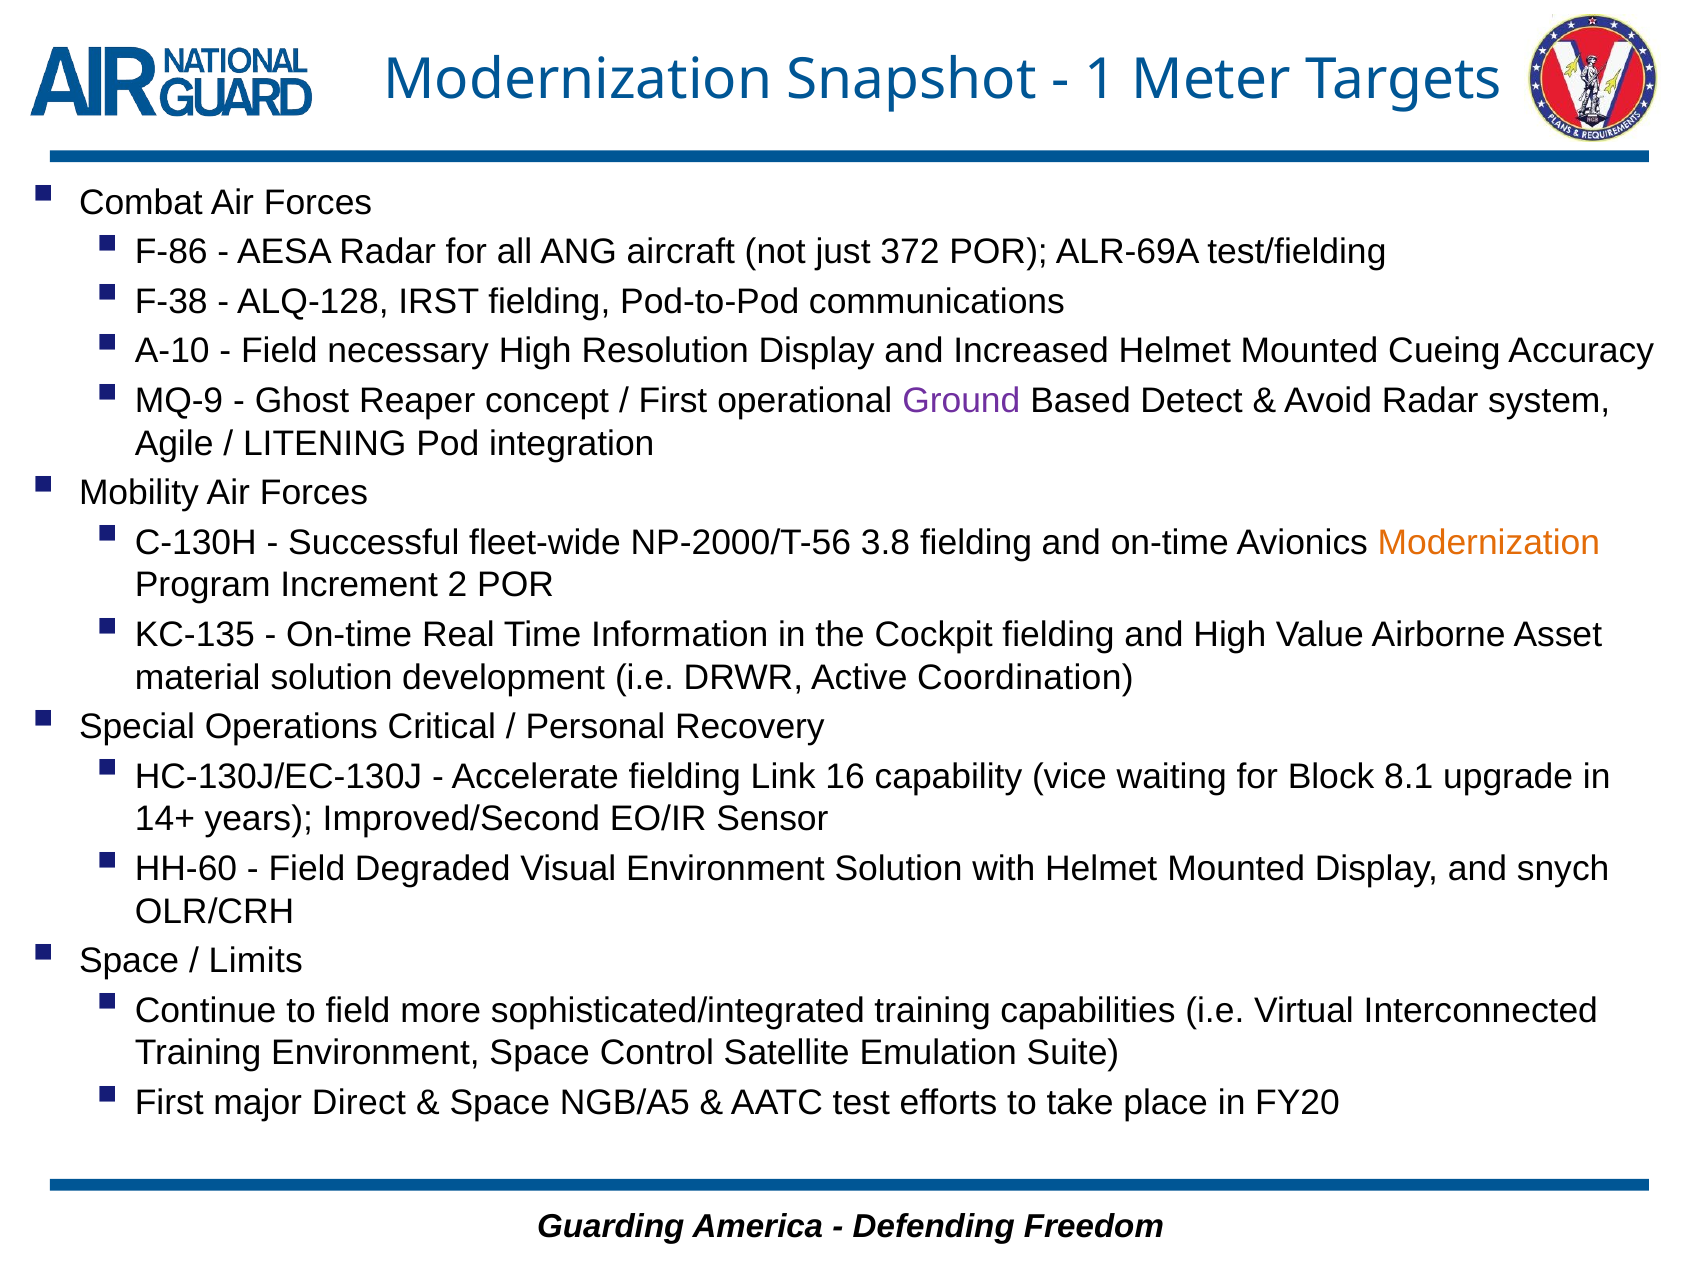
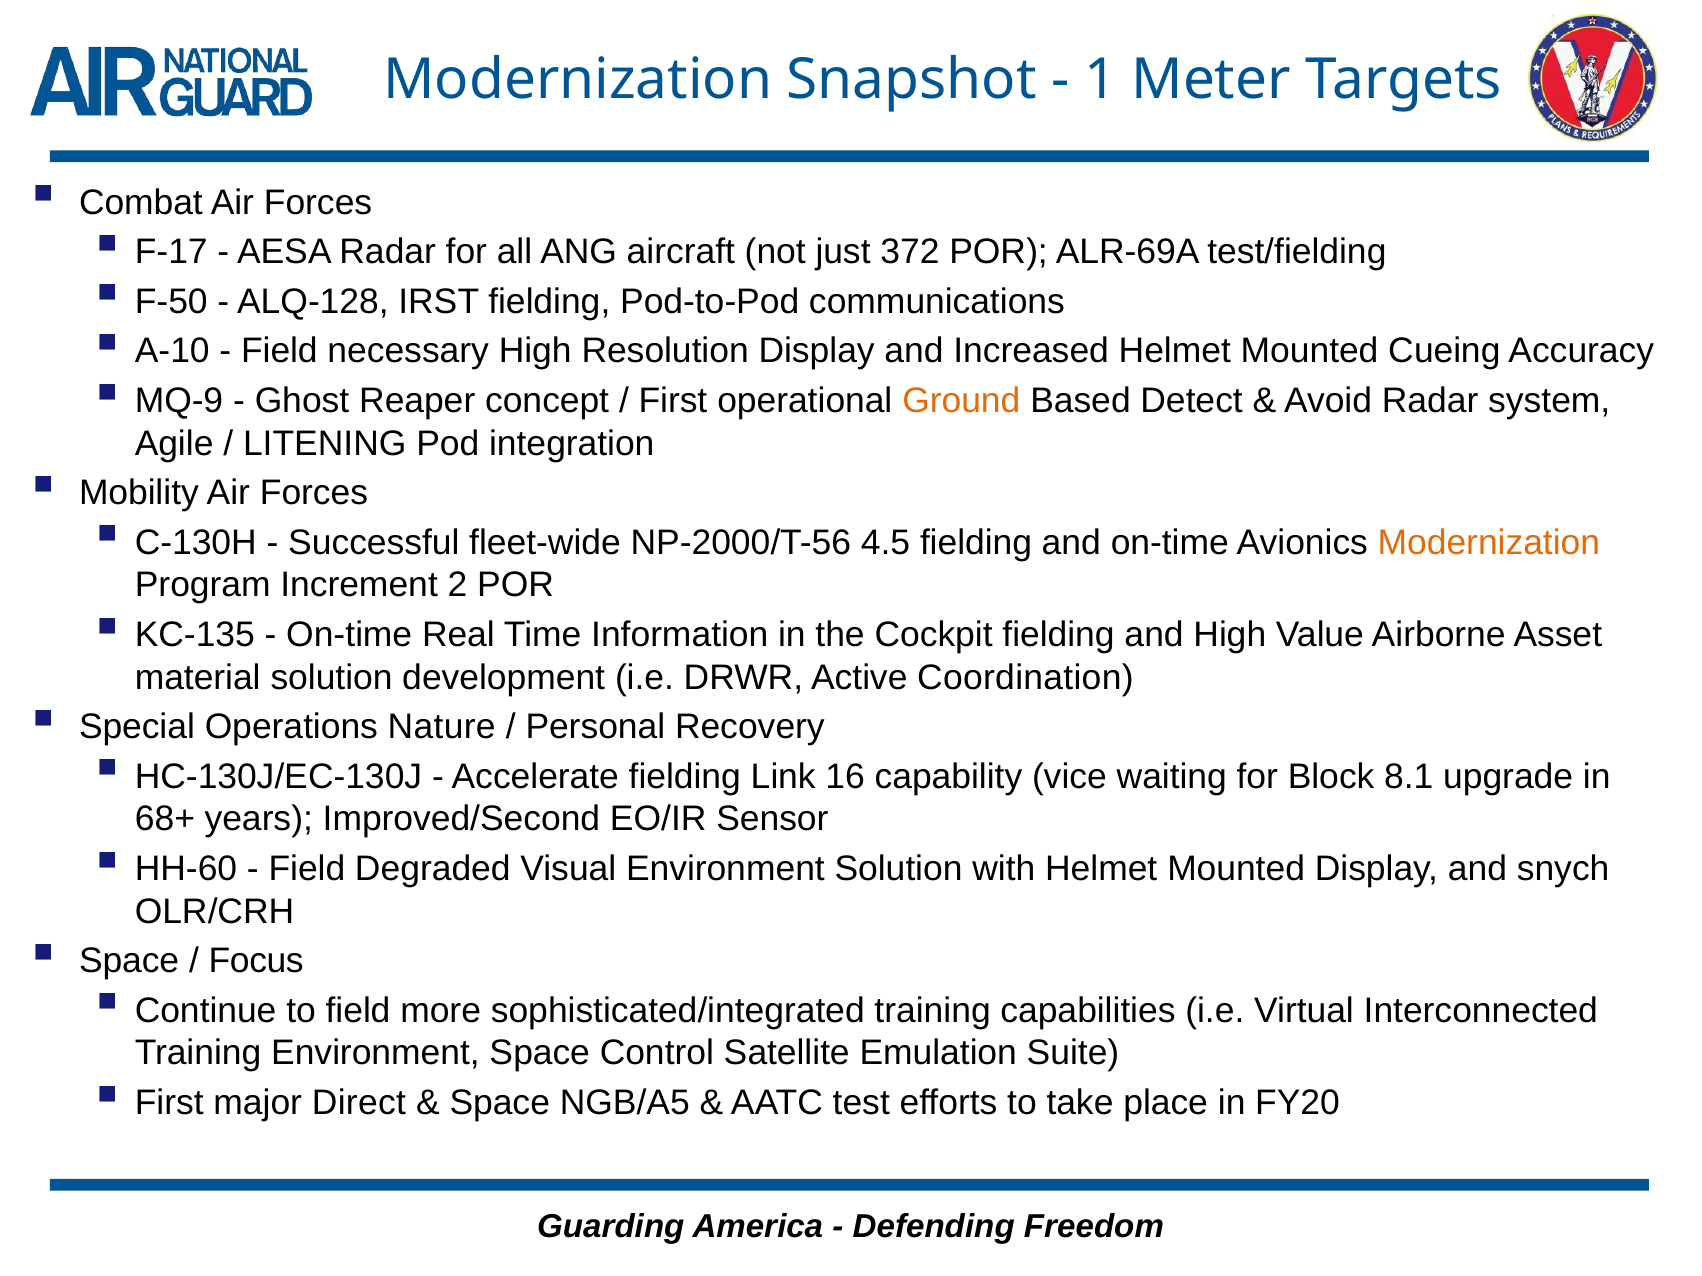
F-86: F-86 -> F-17 (171, 252)
F-38: F-38 -> F-50 (171, 302)
Ground colour: purple -> orange (961, 401)
3.8: 3.8 -> 4.5 (885, 543)
Critical: Critical -> Nature (442, 727)
14+: 14+ -> 68+ (165, 820)
Limits: Limits -> Focus (256, 961)
